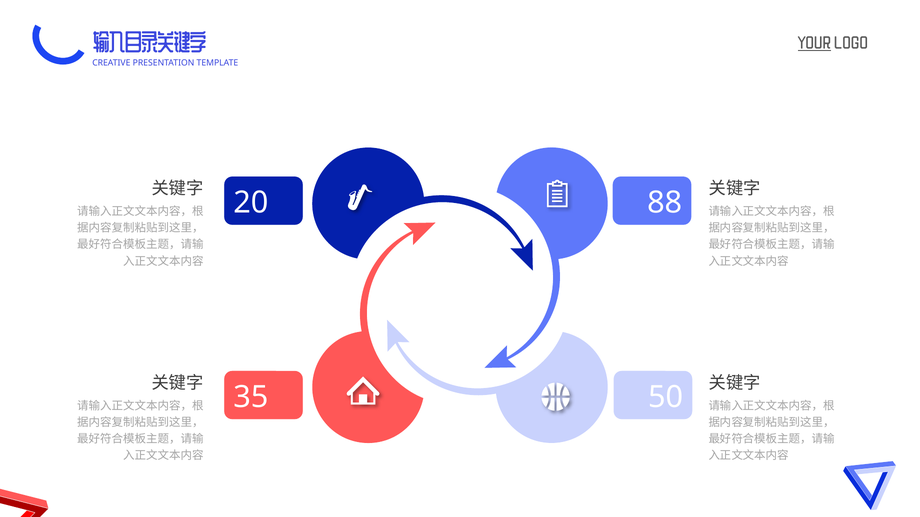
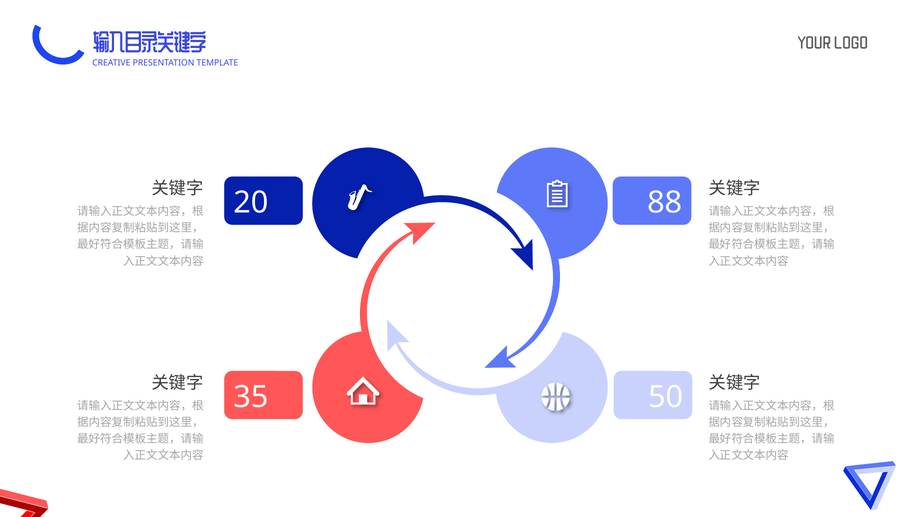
YOUR underline: present -> none (814, 43)
